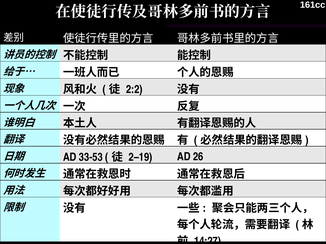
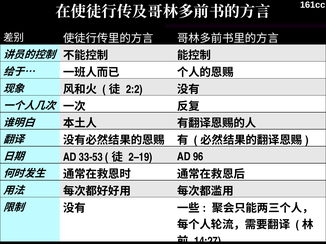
26: 26 -> 96 (198, 157)
